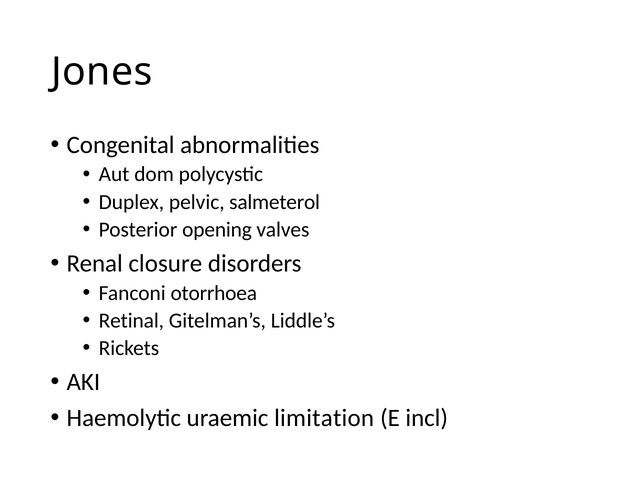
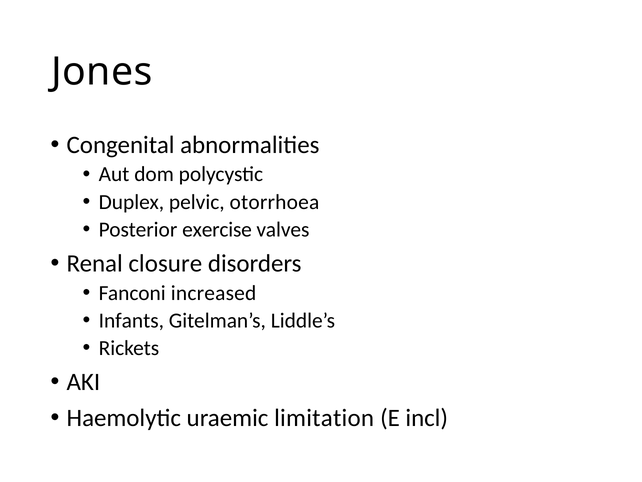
salmeterol: salmeterol -> otorrhoea (274, 202)
opening: opening -> exercise (217, 229)
otorrhoea: otorrhoea -> increased (214, 293)
Retinal: Retinal -> Infants (131, 320)
